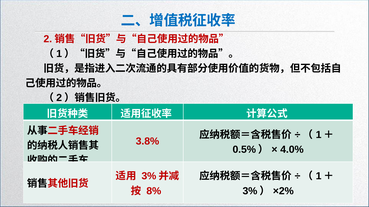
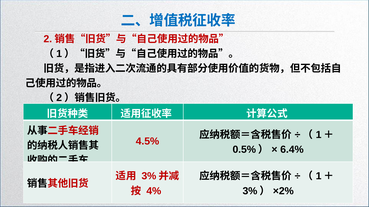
3.8%: 3.8% -> 4.5% (147, 142)
4.0%: 4.0% -> 6.4% (292, 150)
8%: 8% -> 4% (154, 191)
